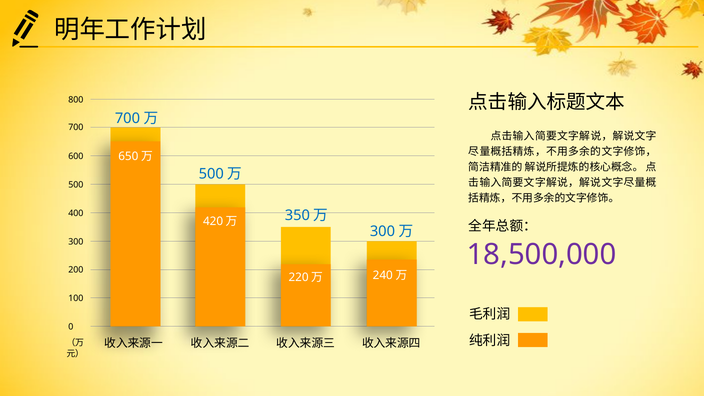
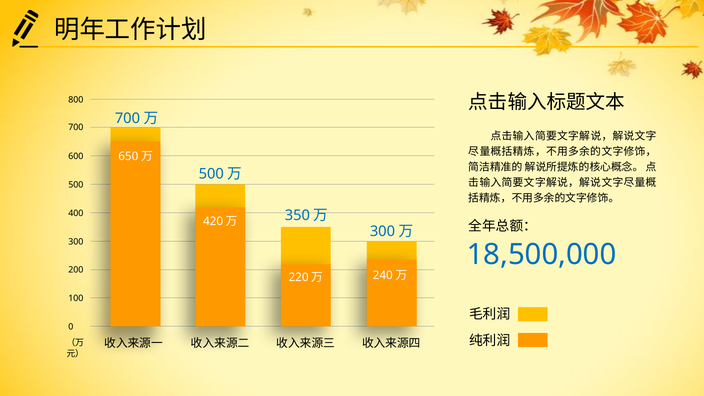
18,500,000 colour: purple -> blue (542, 255)
